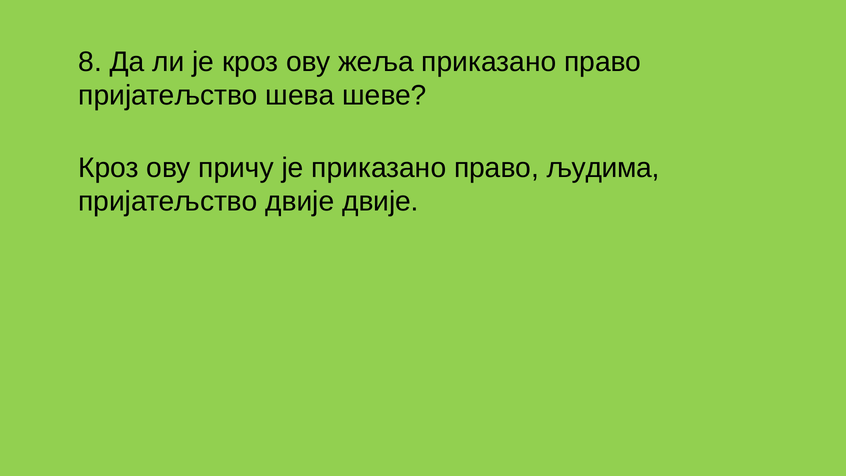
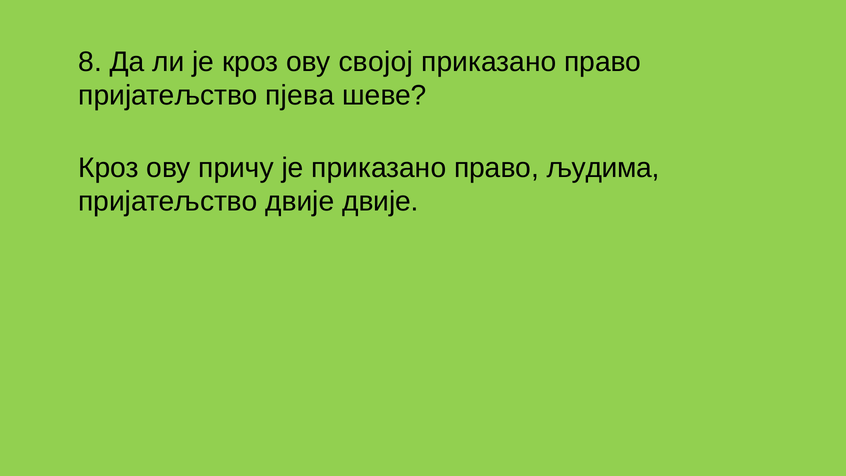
жеља: жеља -> својој (376, 62)
шева: шева -> пјева (300, 96)
